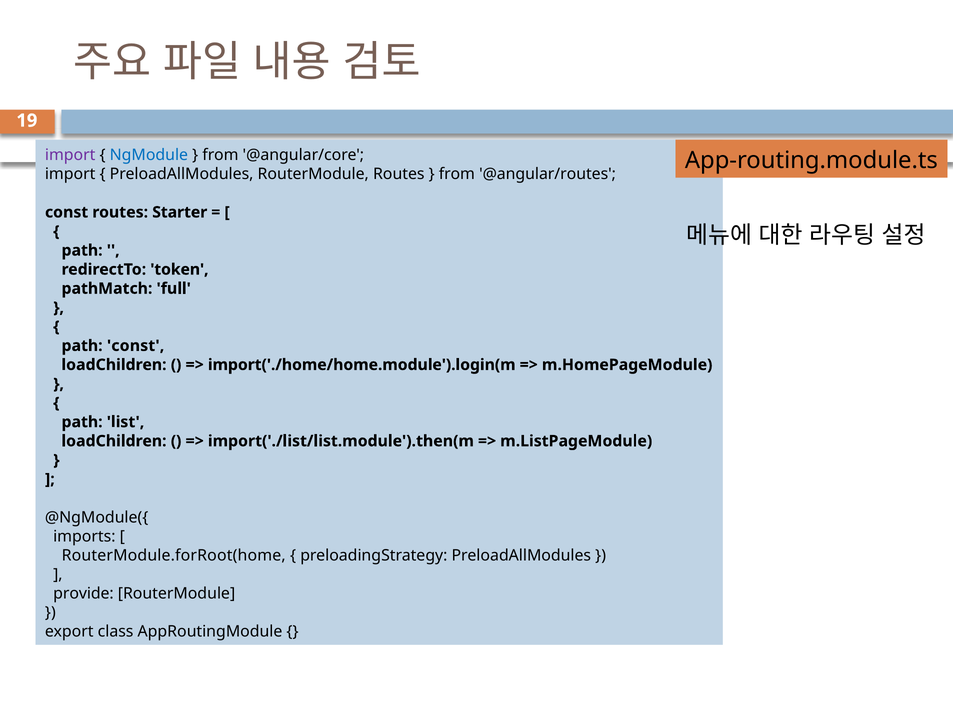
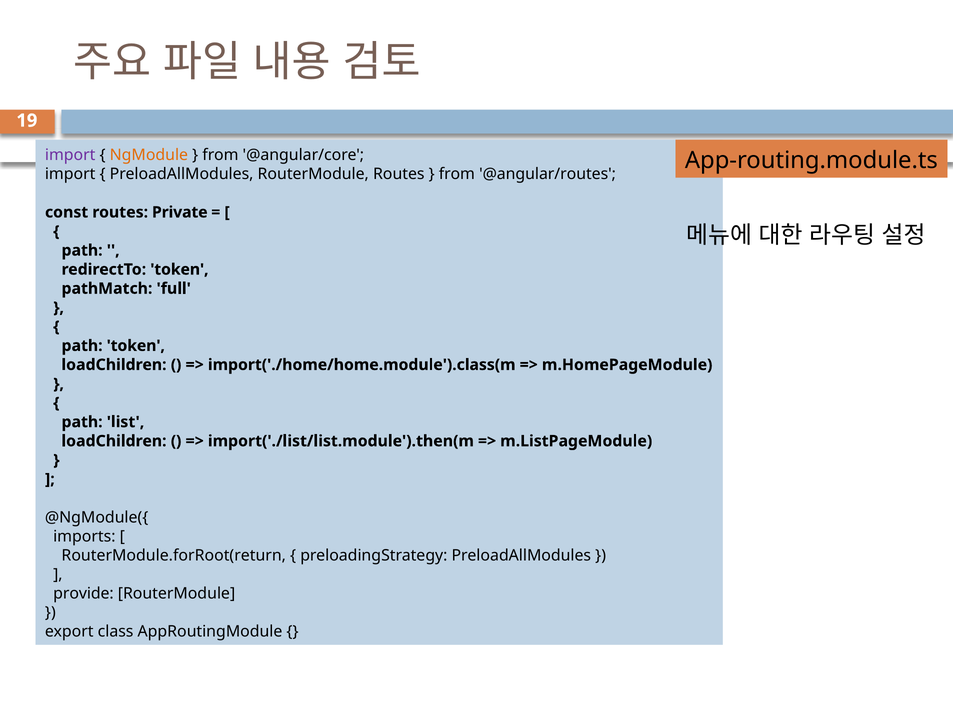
NgModule colour: blue -> orange (149, 155)
Starter: Starter -> Private (180, 212)
path const: const -> token (136, 346)
import('./home/home.module').login(m: import('./home/home.module').login(m -> import('./home/home.module').class(m (362, 365)
RouterModule.forRoot(home: RouterModule.forRoot(home -> RouterModule.forRoot(return (174, 555)
